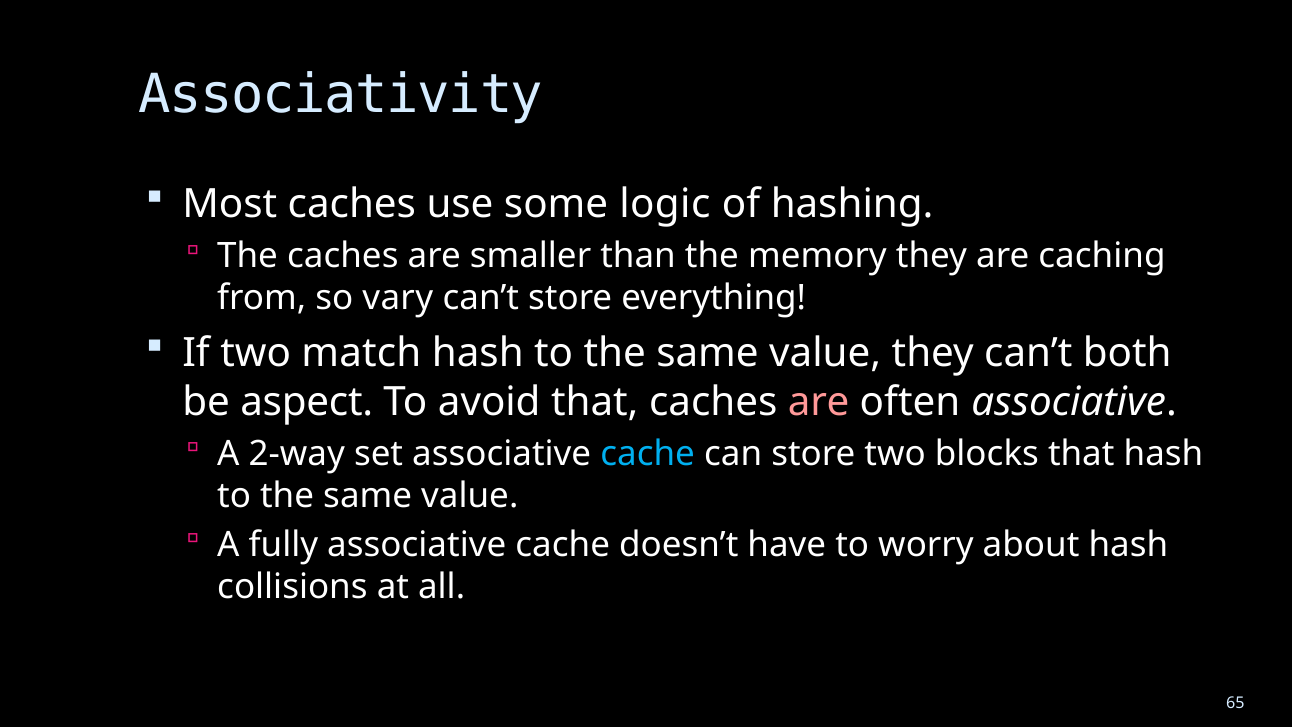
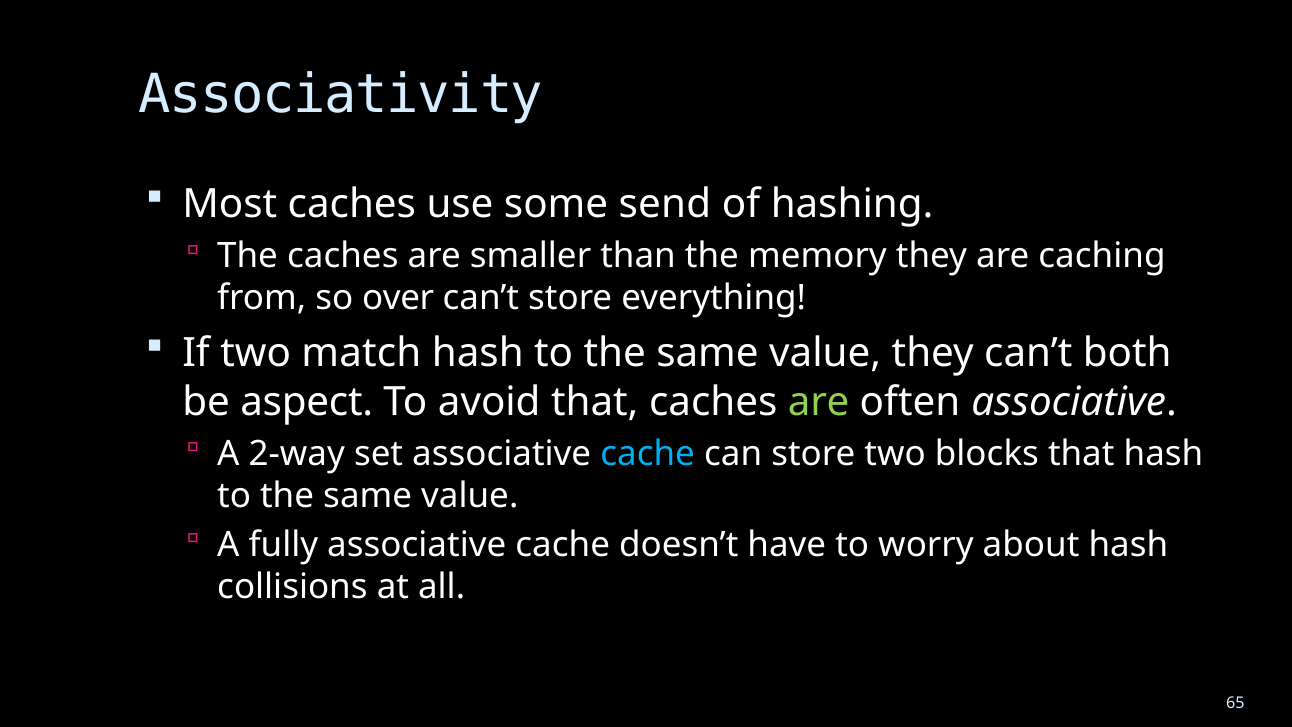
logic: logic -> send (665, 204)
vary: vary -> over (398, 298)
are colour: pink -> light green (819, 402)
